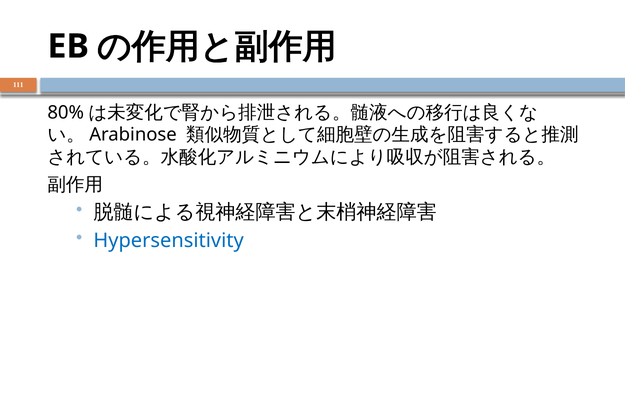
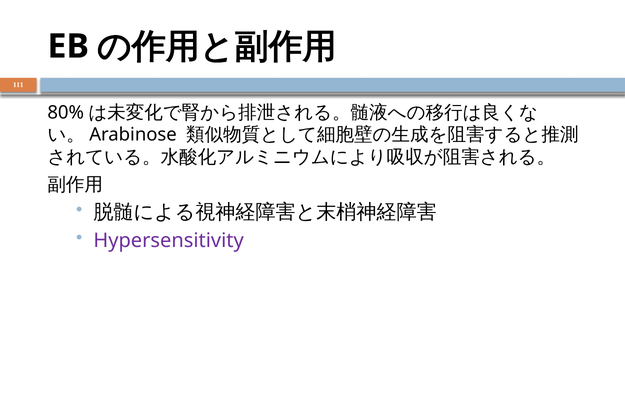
Hypersensitivity colour: blue -> purple (169, 240)
